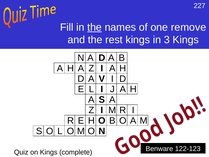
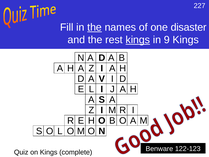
remove: remove -> disaster (189, 27)
kings underline: none -> present (138, 40)
3: 3 -> 9 (167, 40)
